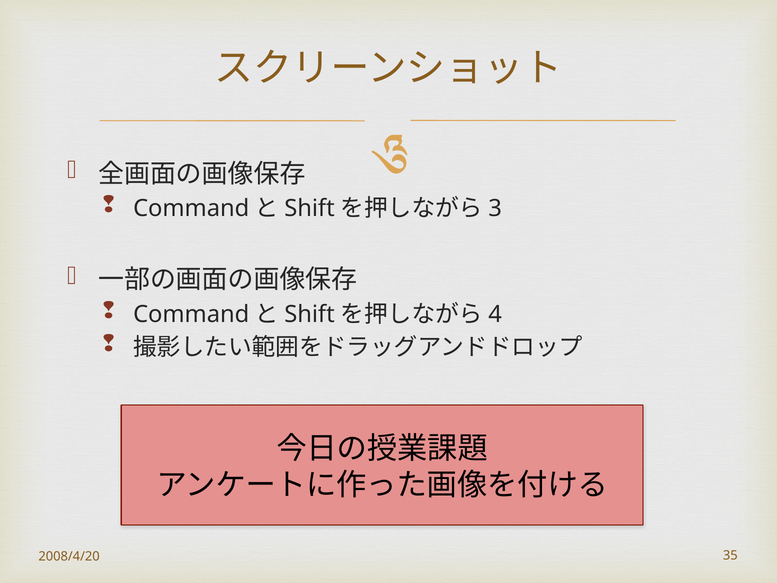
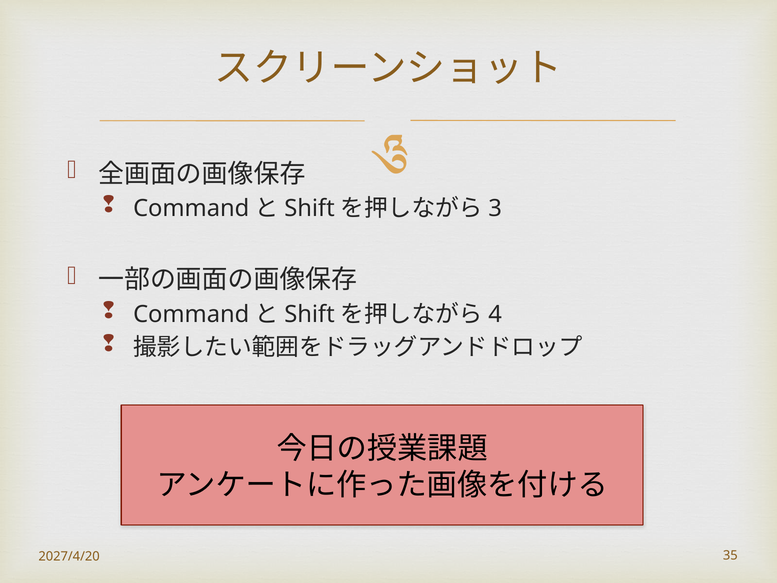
2008/4/20: 2008/4/20 -> 2027/4/20 (69, 556)
